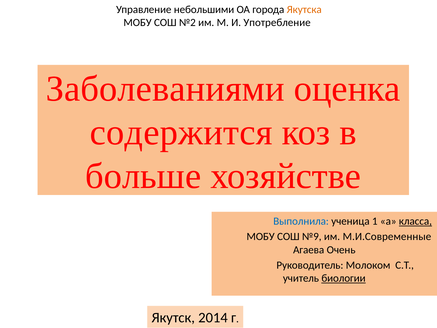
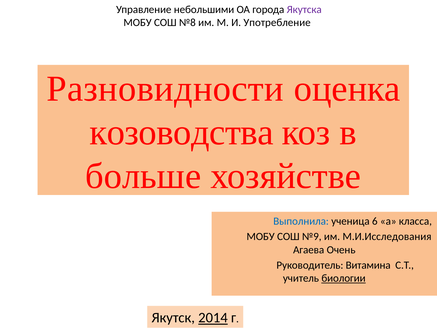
Якутска colour: orange -> purple (304, 9)
№2: №2 -> №8 (187, 23)
Заболеваниями: Заболеваниями -> Разновидности (165, 89)
содержится: содержится -> козоводства (181, 132)
1: 1 -> 6 (375, 221)
класса underline: present -> none (415, 221)
М.И.Современные: М.И.Современные -> М.И.Исследования (387, 236)
Молоком: Молоком -> Витамина (368, 265)
2014 underline: none -> present (213, 318)
